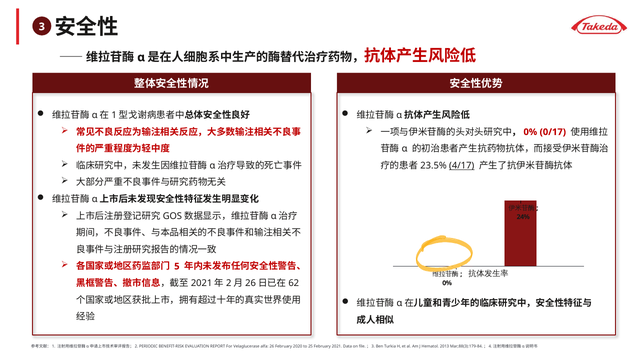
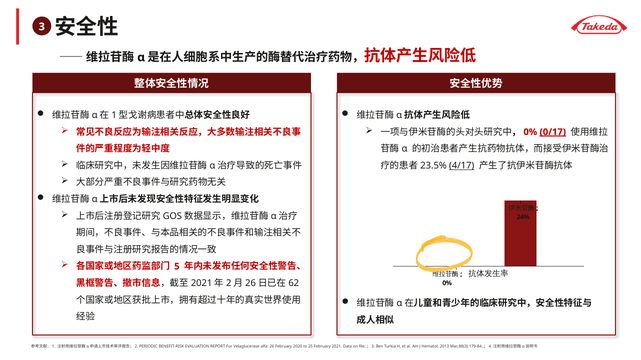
0/17 underline: none -> present (553, 132)
